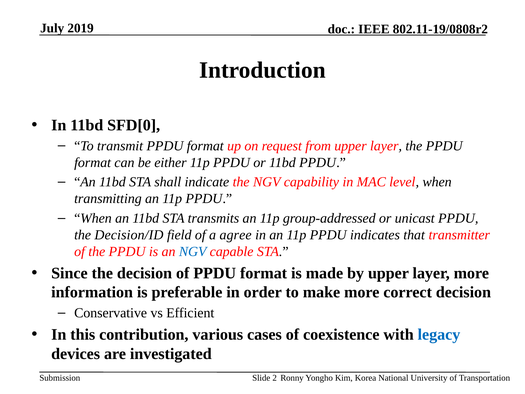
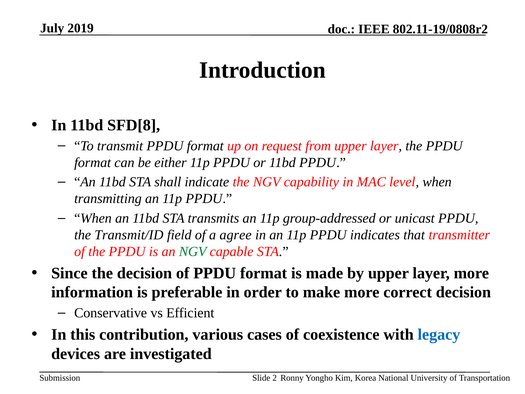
SFD[0: SFD[0 -> SFD[8 (134, 125)
Decision/ID: Decision/ID -> Transmit/ID (129, 235)
NGV colour: blue -> green (193, 251)
